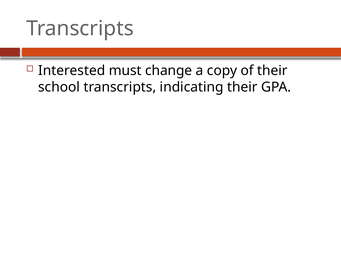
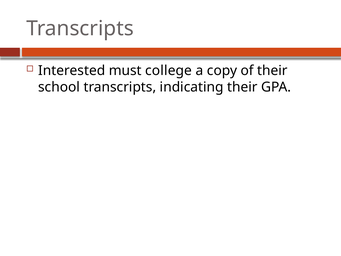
change: change -> college (169, 71)
